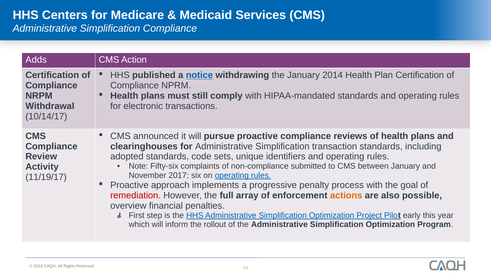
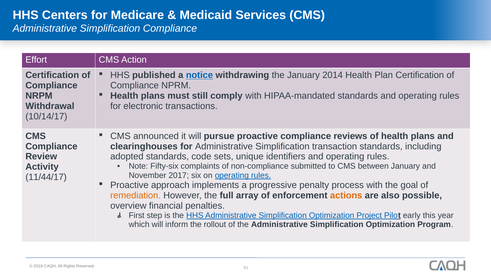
Adds: Adds -> Effort (36, 60)
11/19/17: 11/19/17 -> 11/44/17 (46, 177)
remediation colour: red -> orange (136, 196)
